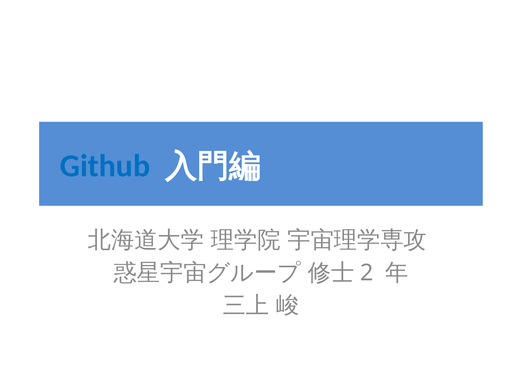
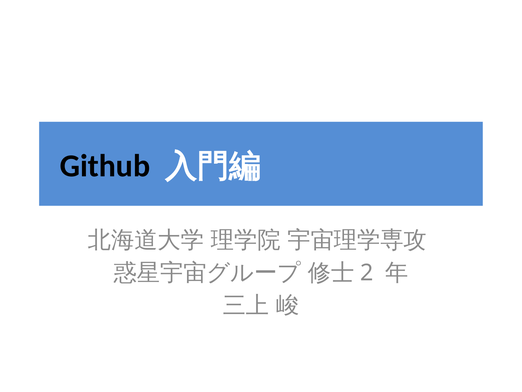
Github colour: blue -> black (105, 166)
